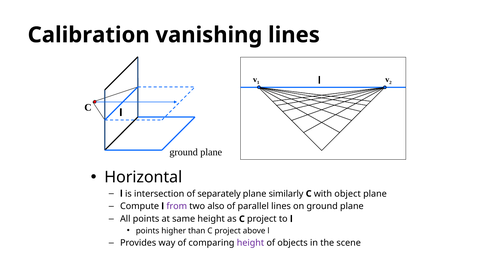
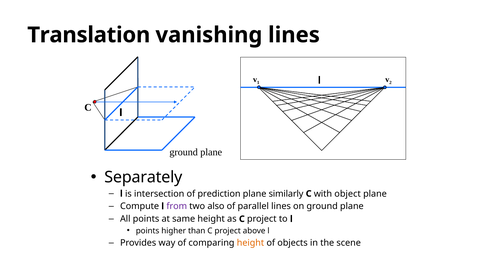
Calibration: Calibration -> Translation (89, 35)
Horizontal: Horizontal -> Separately (143, 177)
separately: separately -> prediction (219, 193)
height colour: purple -> orange (250, 242)
